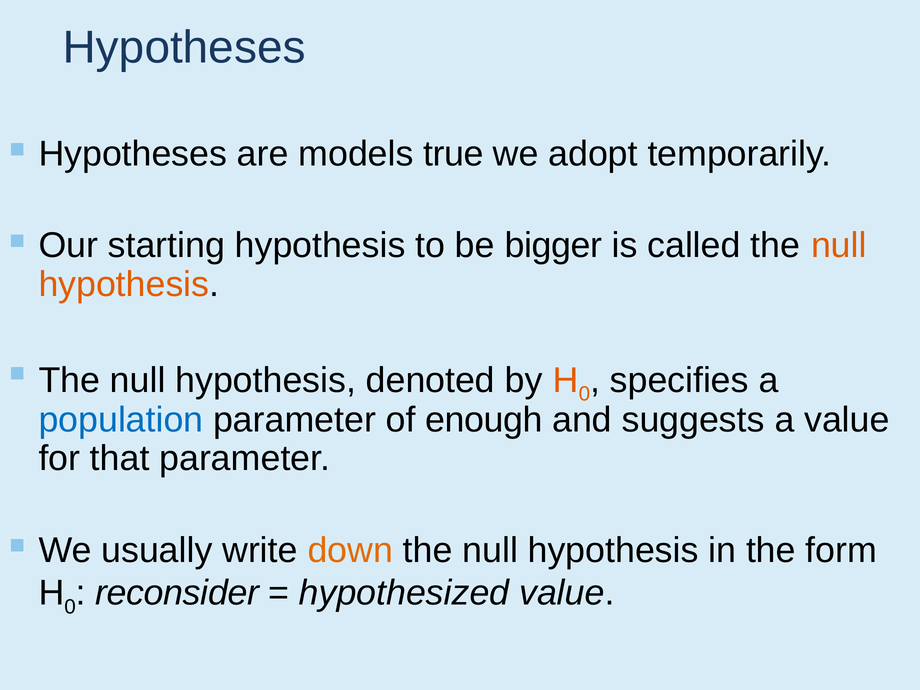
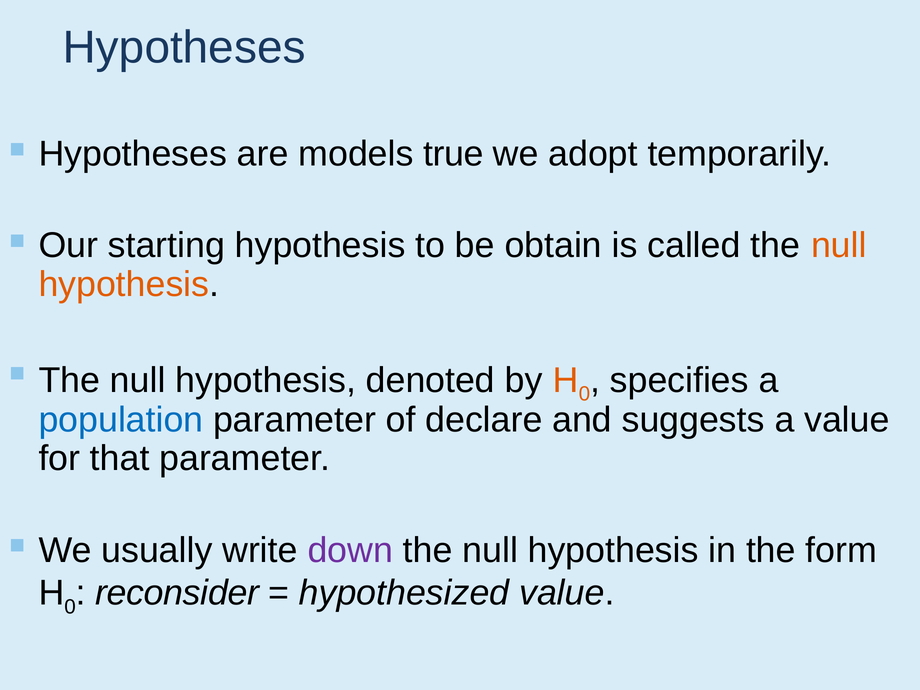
bigger: bigger -> obtain (553, 246)
enough: enough -> declare (484, 420)
down colour: orange -> purple (350, 550)
